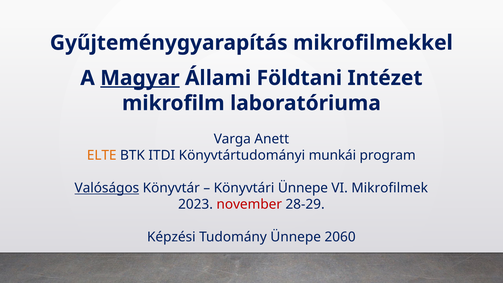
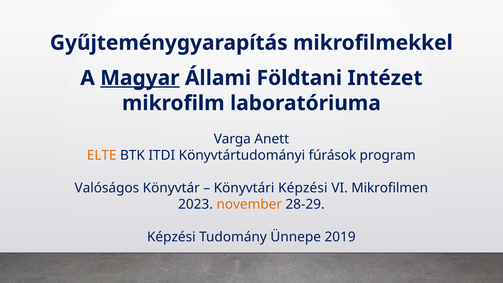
munkái: munkái -> fúrások (332, 155)
Valóságos underline: present -> none (107, 188)
Könyvtári Ünnepe: Ünnepe -> Képzési (303, 188)
Mikrofilmek: Mikrofilmek -> Mikrofilmen (390, 188)
november colour: red -> orange (249, 204)
2060: 2060 -> 2019 (340, 237)
